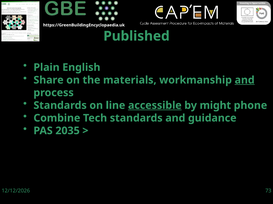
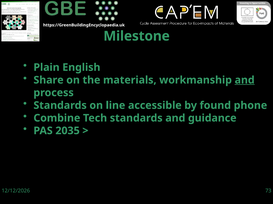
Published: Published -> Milestone (137, 36)
accessible underline: present -> none (155, 106)
might: might -> found (215, 106)
